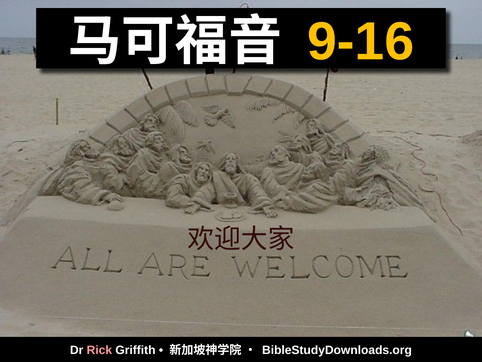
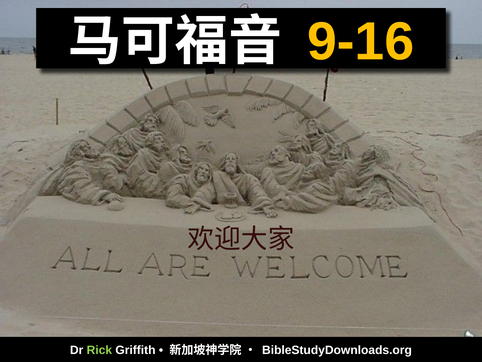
Rick colour: pink -> light green (99, 350)
